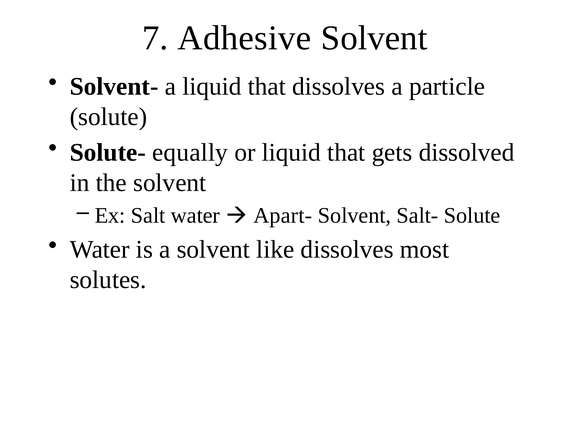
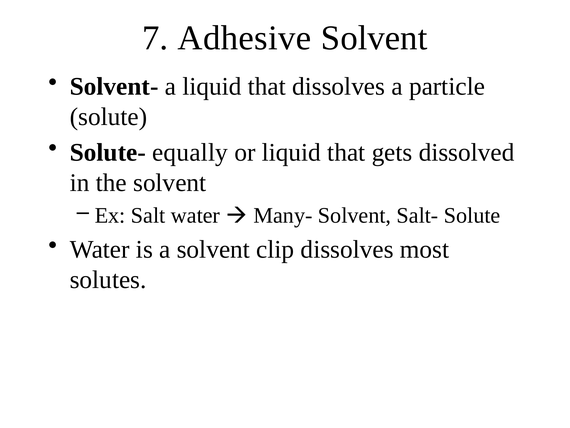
Apart-: Apart- -> Many- (283, 215)
like: like -> clip (275, 249)
